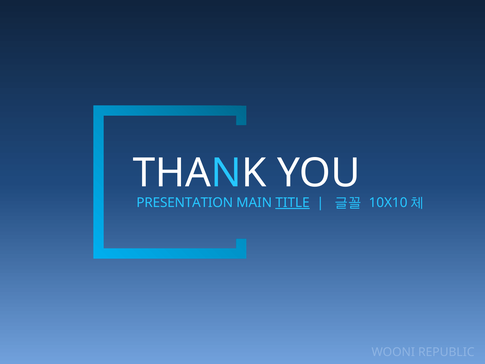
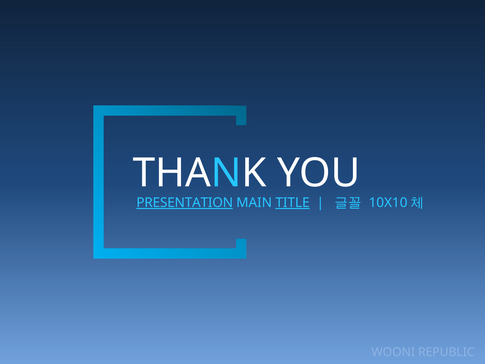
PRESENTATION underline: none -> present (185, 203)
